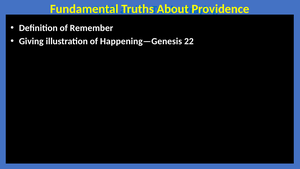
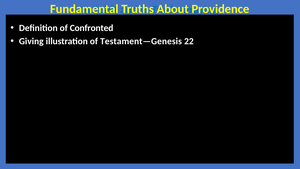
Remember: Remember -> Confronted (92, 28)
Happening—Genesis: Happening—Genesis -> Testament—Genesis (141, 41)
